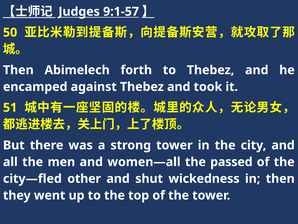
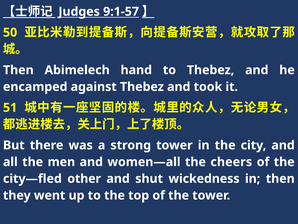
forth: forth -> hand (136, 70)
passed: passed -> cheers (231, 162)
